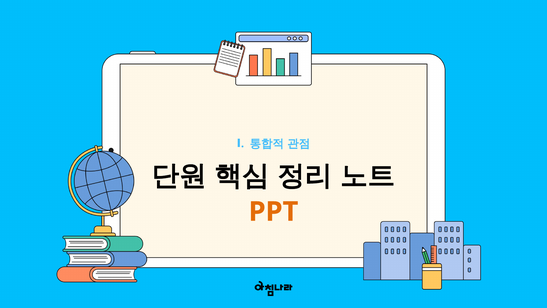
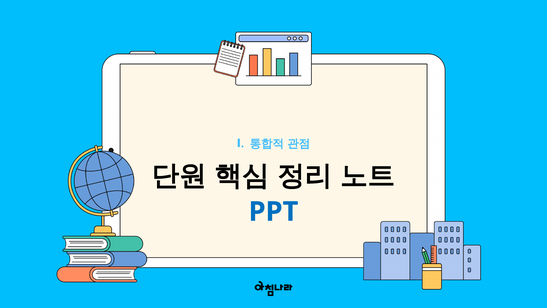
PPT colour: orange -> blue (273, 212)
